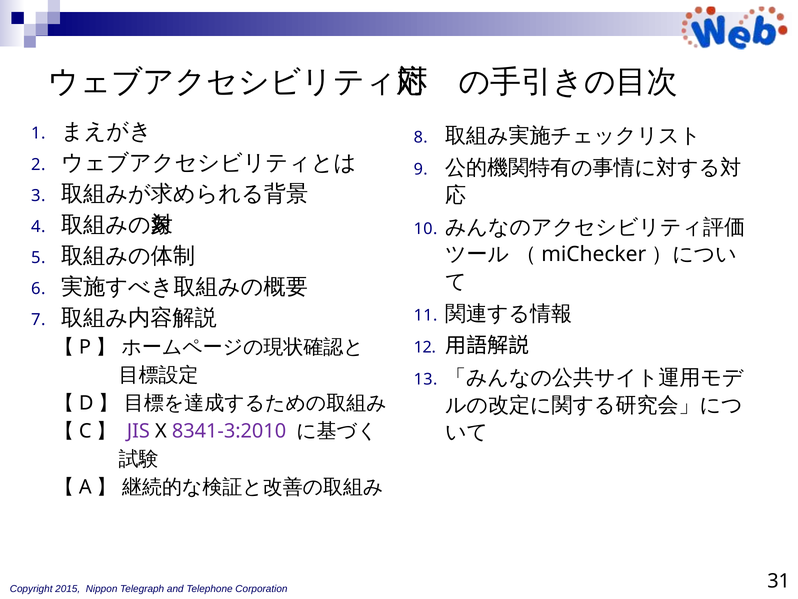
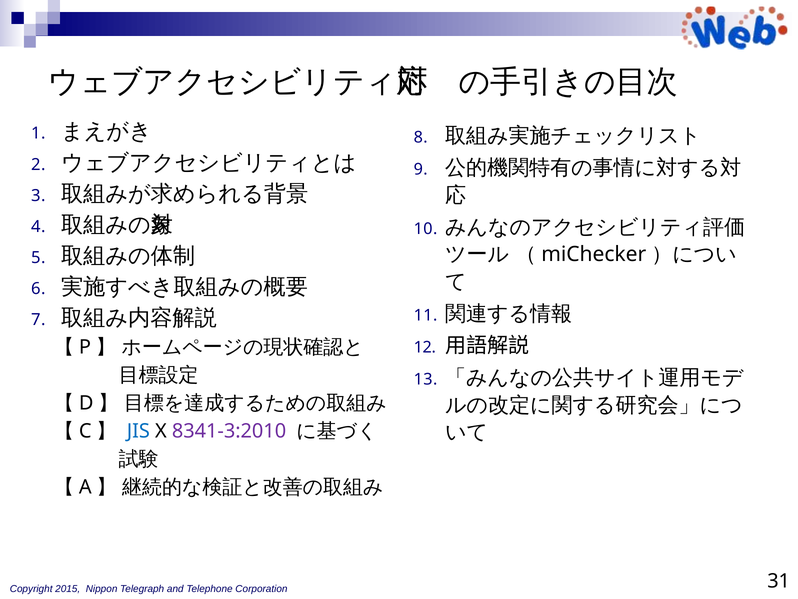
JIS colour: purple -> blue (138, 431)
